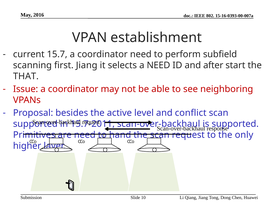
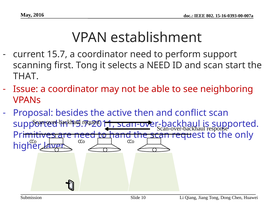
subfield: subfield -> support (220, 54)
first Jiang: Jiang -> Tong (87, 65)
and after: after -> scan (213, 65)
level: level -> then (144, 113)
